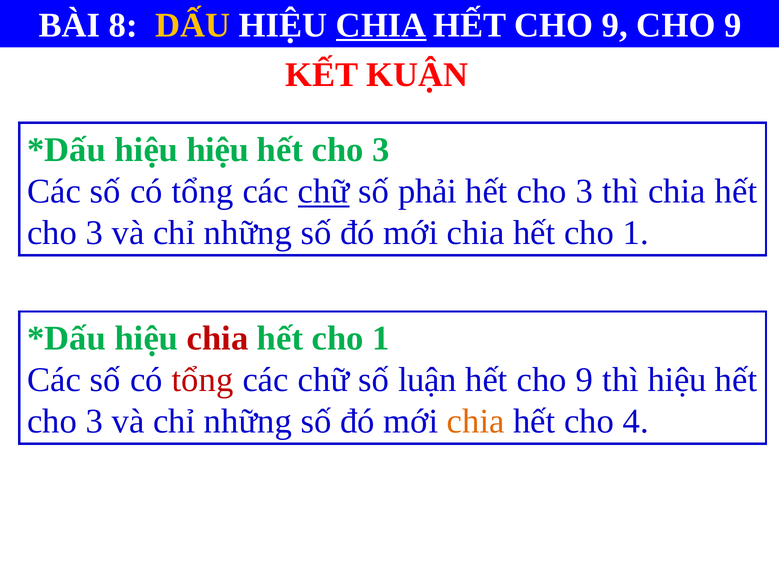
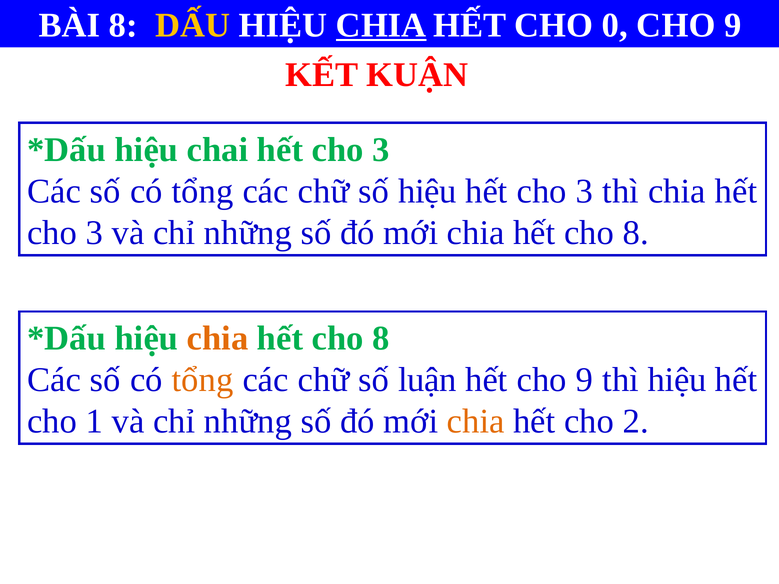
9: 9 -> 0 (615, 25)
hiệu hiệu: hiệu -> chai (218, 150)
chữ underline: present -> none (324, 192)
số phải: phải -> hiệu (427, 192)
1: 1 -> 8 (636, 233)
chia colour: red -> orange (218, 339)
1: 1 -> 8 (381, 339)
tổng colour: red -> orange (203, 380)
3: 3 -> 1 (94, 422)
4: 4 -> 2 (636, 422)
